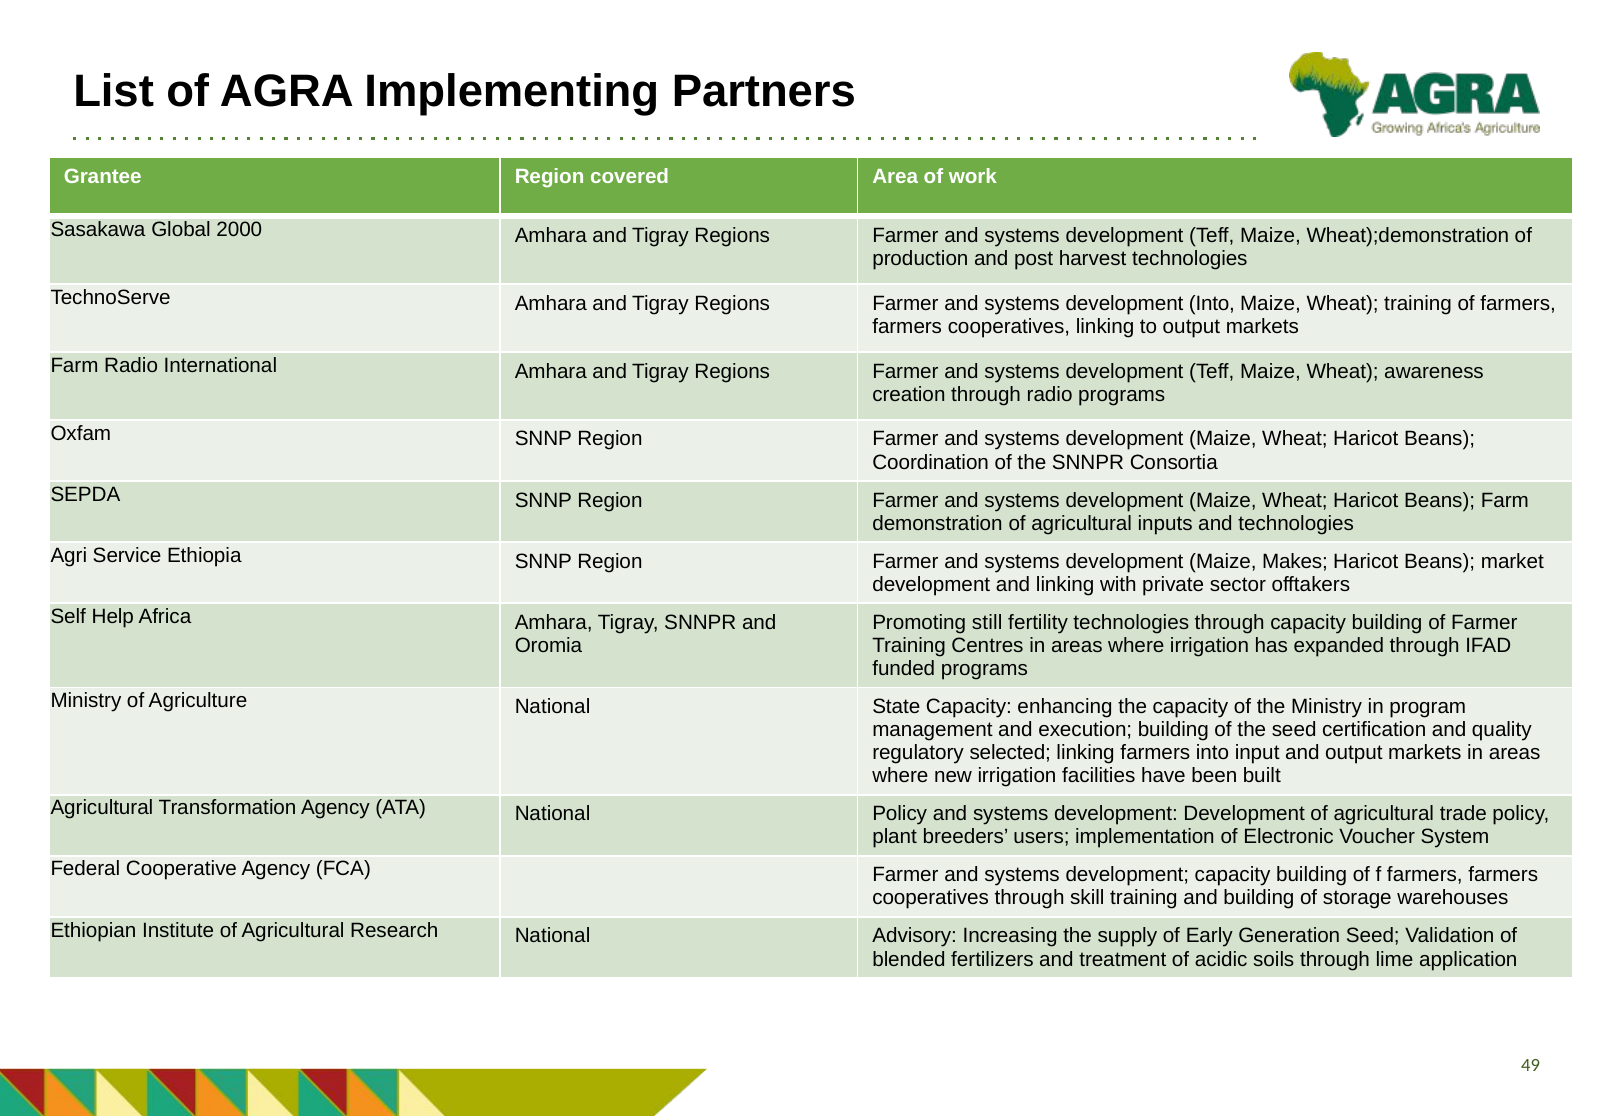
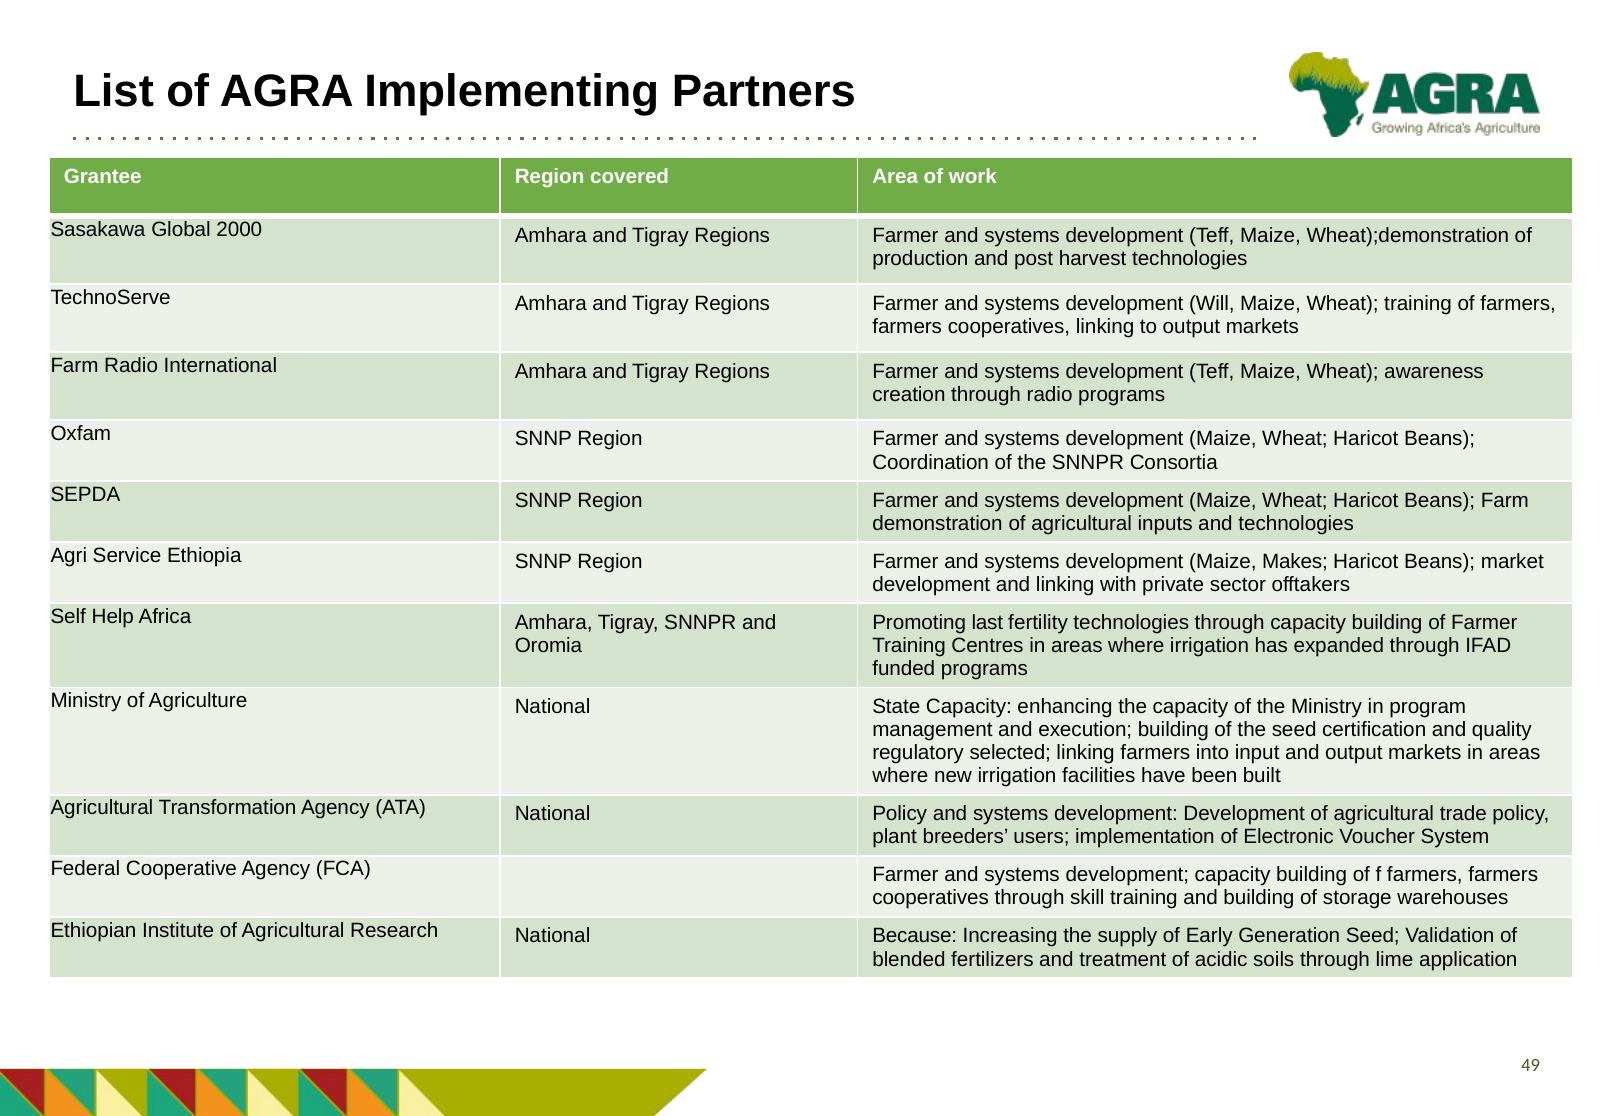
development Into: Into -> Will (1212, 303)
still: still -> last (987, 622)
Advisory: Advisory -> Because (915, 936)
